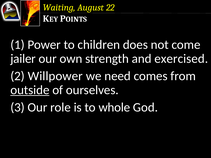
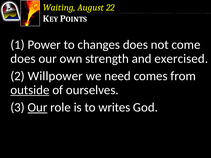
children: children -> changes (99, 45)
jailer: jailer -> does (23, 59)
Our underline: none -> present (38, 108)
whole: whole -> writes (114, 108)
